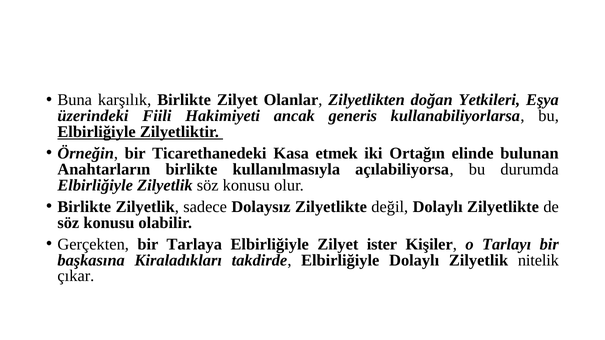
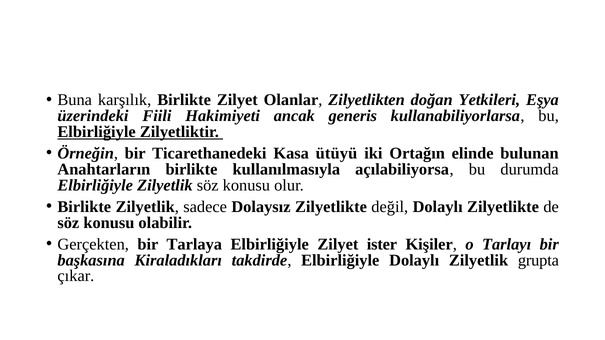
etmek: etmek -> ütüyü (336, 154)
nitelik: nitelik -> grupta (538, 260)
